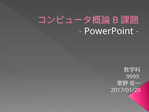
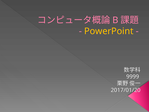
PowerPoint colour: white -> yellow (109, 31)
